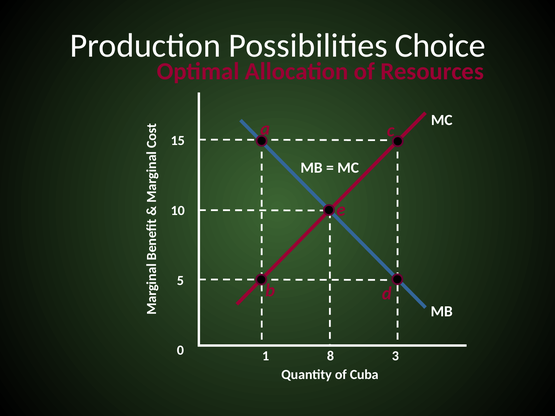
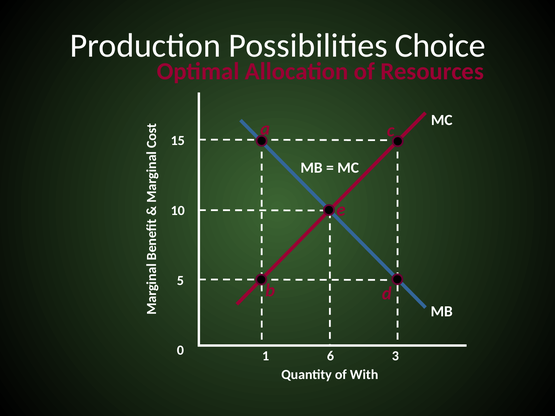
8: 8 -> 6 (330, 356)
Cuba: Cuba -> With (364, 375)
